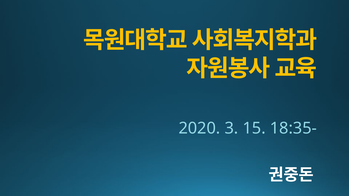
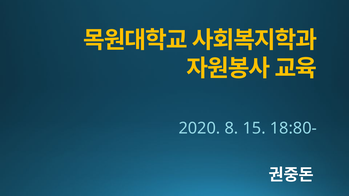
3: 3 -> 8 (231, 129)
18:35-: 18:35- -> 18:80- (293, 129)
